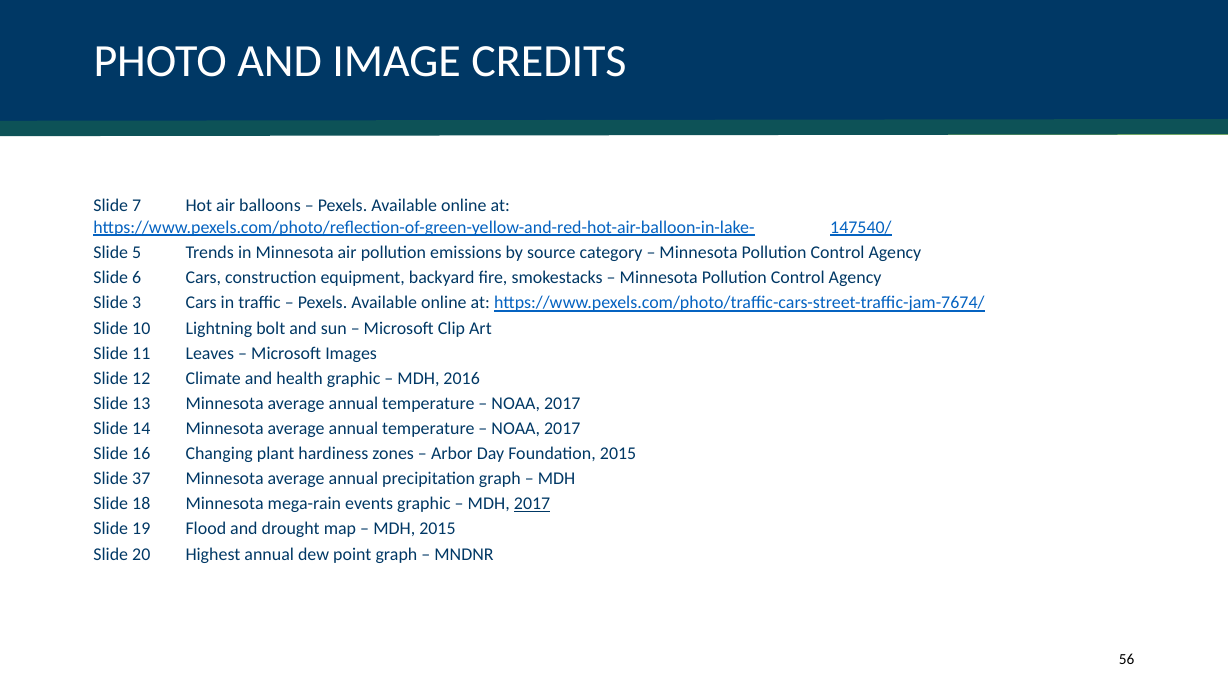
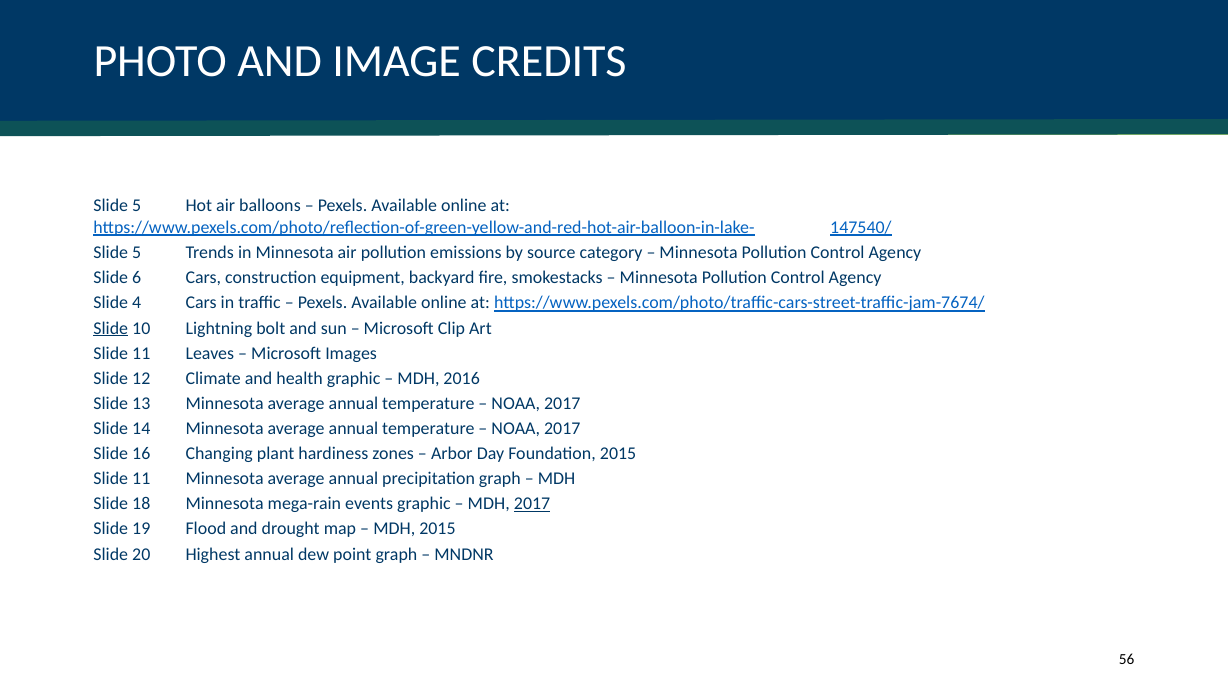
7: 7 -> 5 (137, 206)
3: 3 -> 4 (137, 303)
Slide underline: none -> present (111, 328)
37: 37 -> 11 (141, 479)
